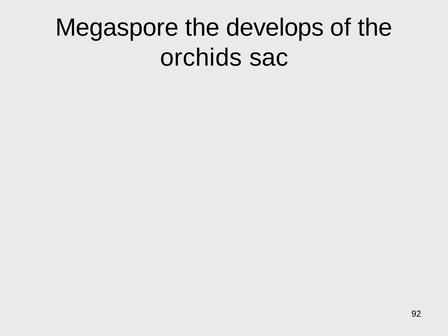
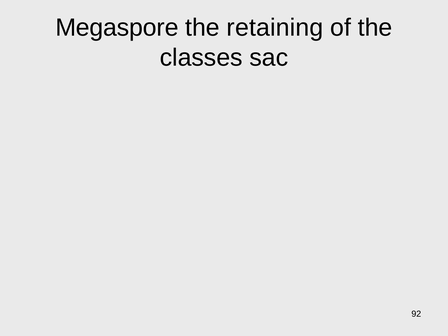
develops: develops -> retaining (275, 28)
orchids: orchids -> classes (201, 58)
